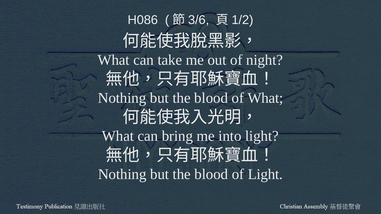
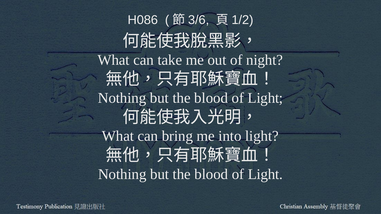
What: What -> Light (265, 98)
